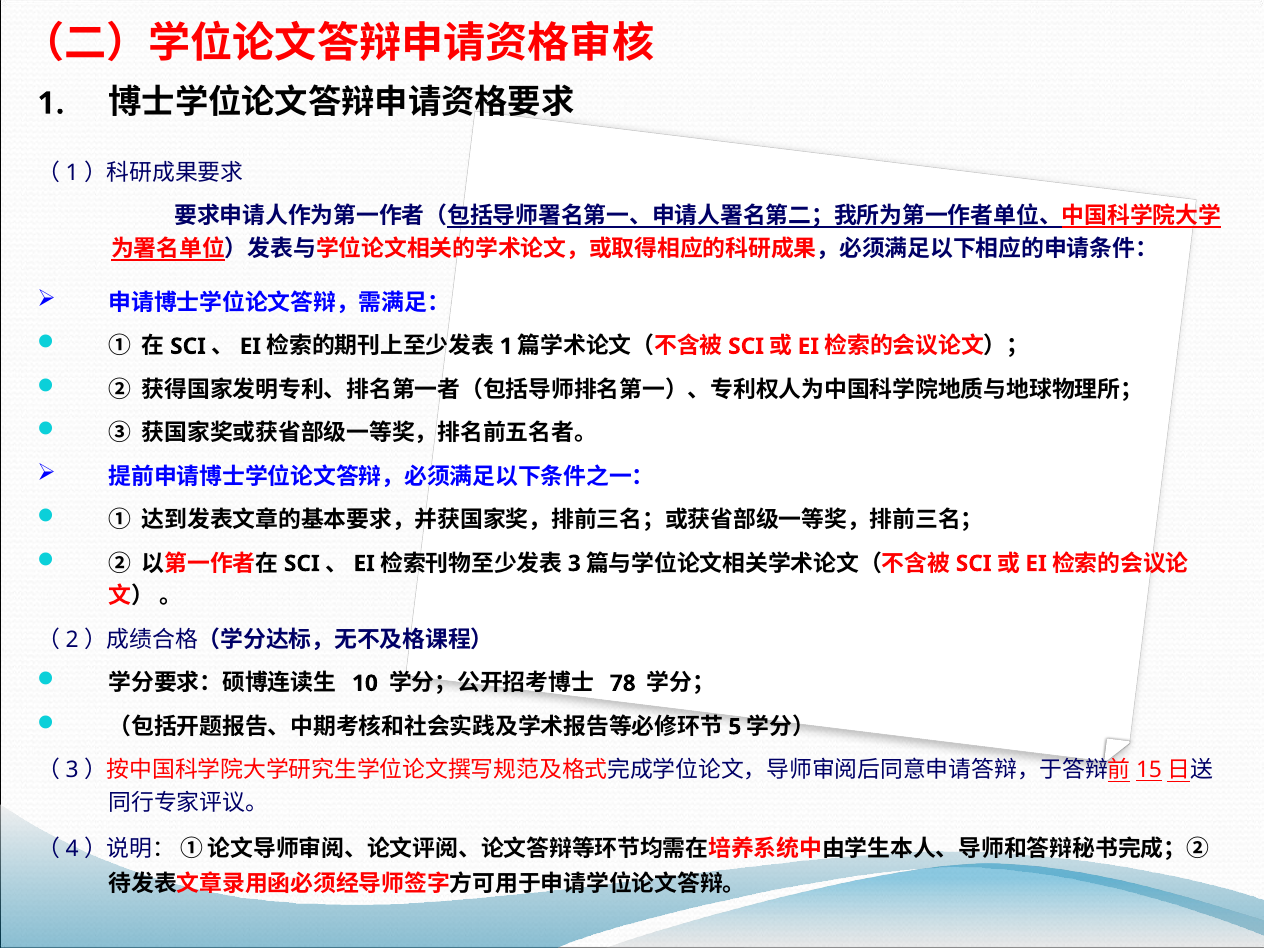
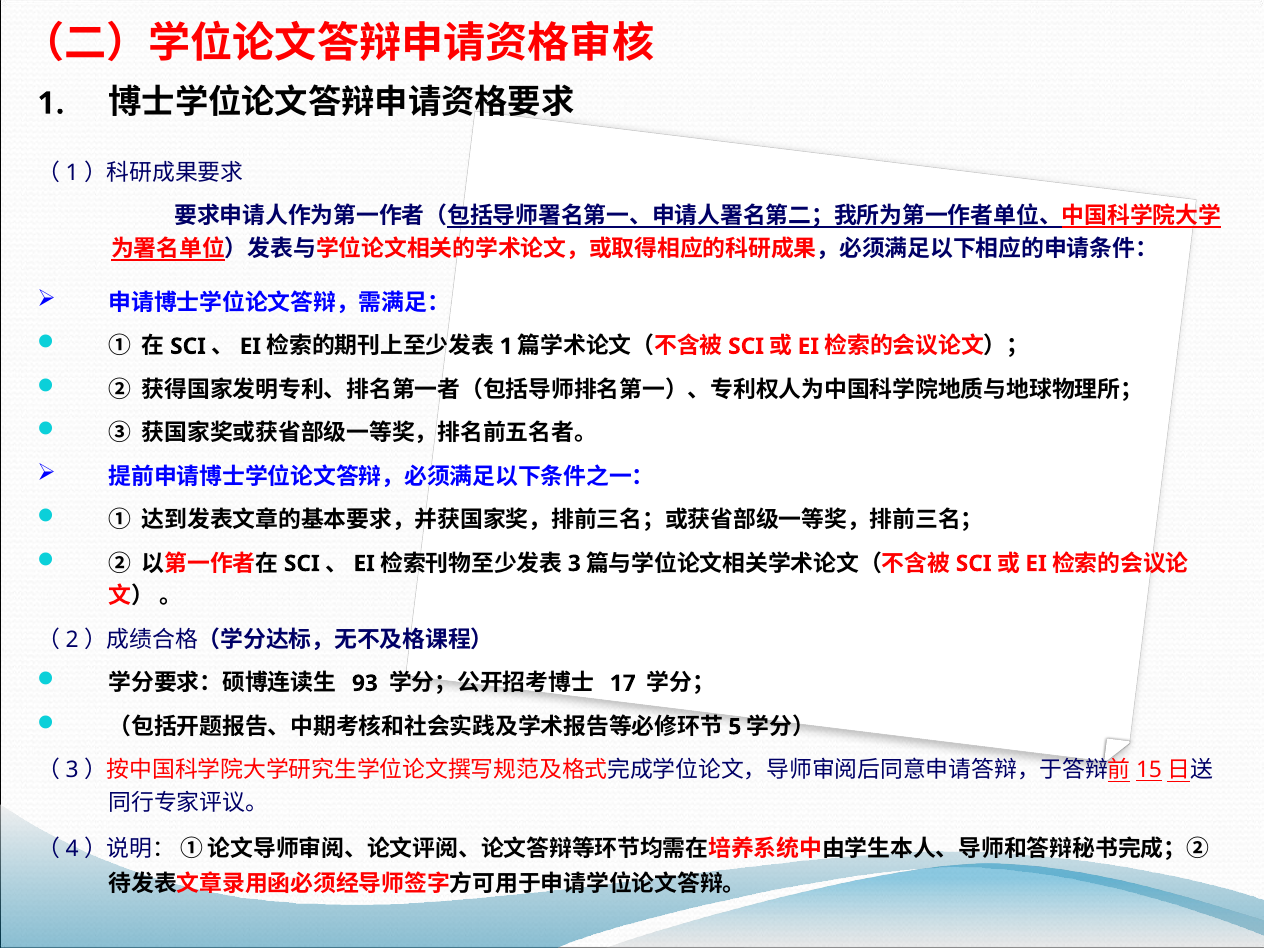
10: 10 -> 93 (365, 683)
78: 78 -> 17 (623, 683)
